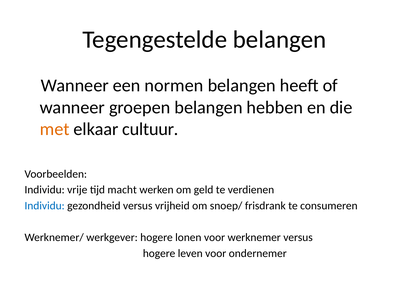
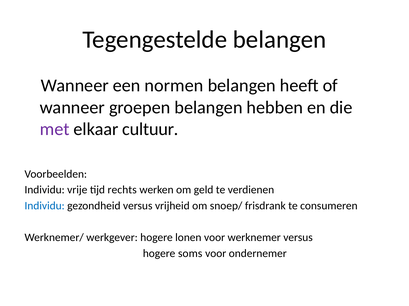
met colour: orange -> purple (55, 129)
macht: macht -> rechts (122, 190)
leven: leven -> soms (190, 254)
